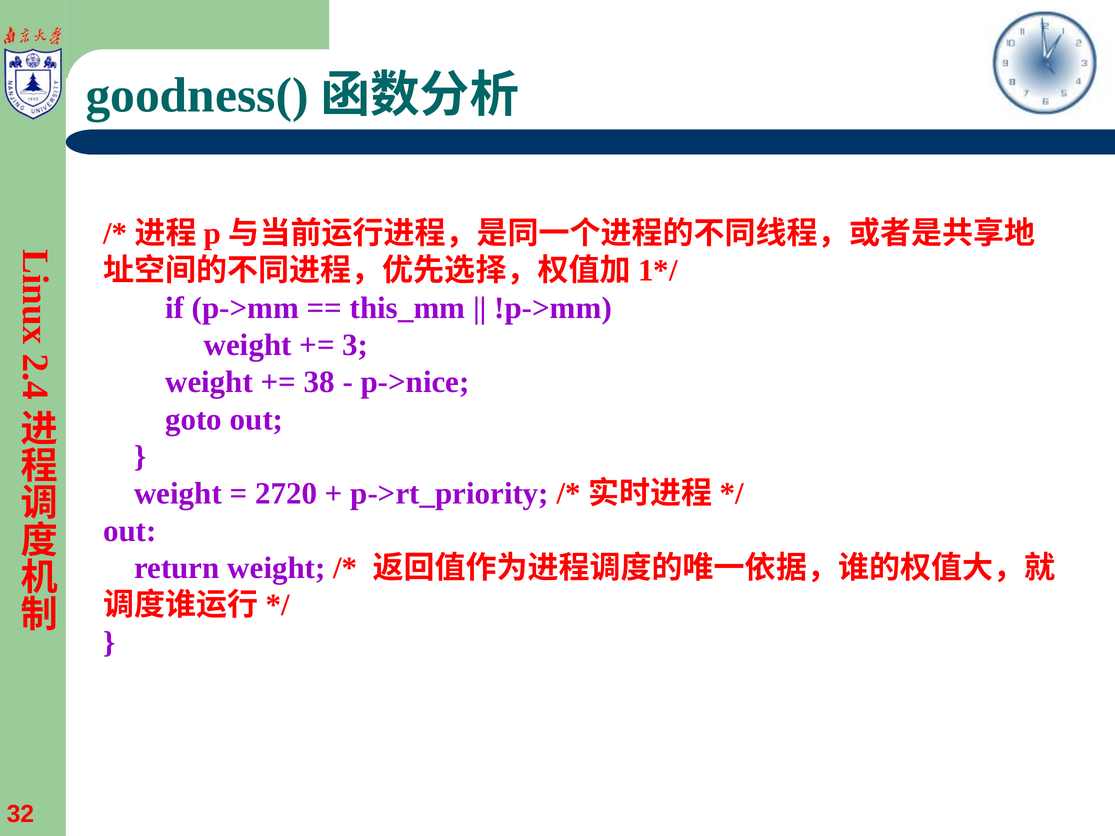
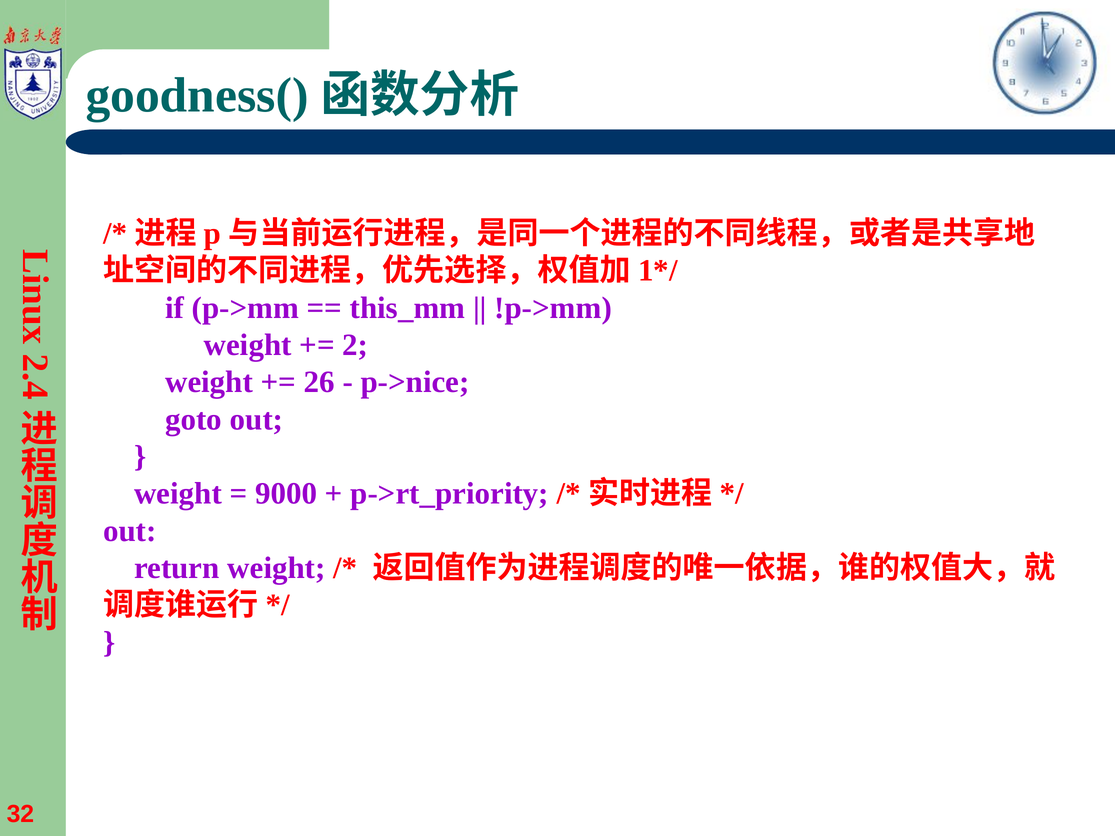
3: 3 -> 2 (355, 345)
38: 38 -> 26 (319, 382)
2720: 2720 -> 9000 (286, 494)
